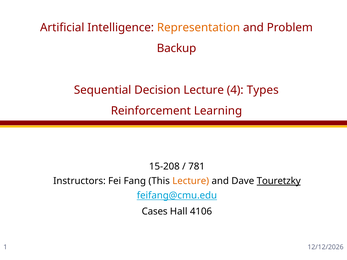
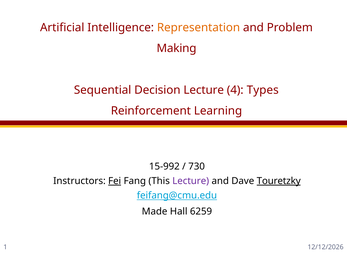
Backup: Backup -> Making (177, 48)
15-208: 15-208 -> 15-992 (164, 167)
781: 781 -> 730 (197, 167)
Fei underline: none -> present (115, 181)
Lecture colour: orange -> purple (191, 181)
Cases: Cases -> Made (155, 212)
4106: 4106 -> 6259 (201, 212)
